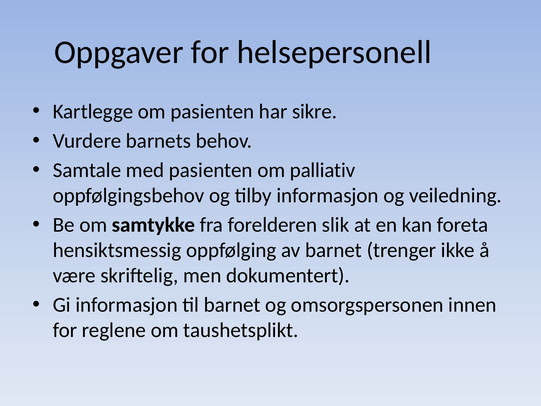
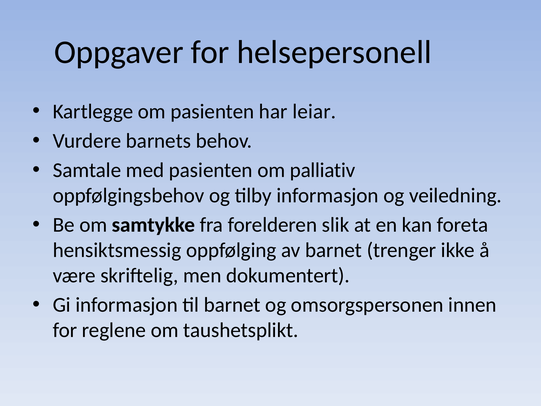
sikre: sikre -> leiar (314, 111)
